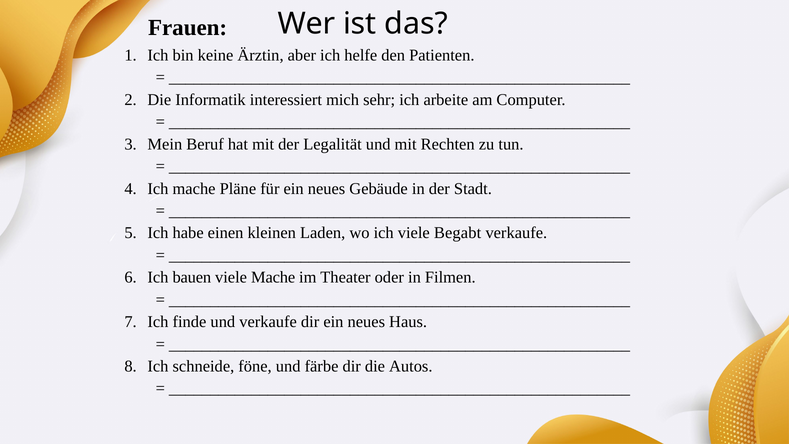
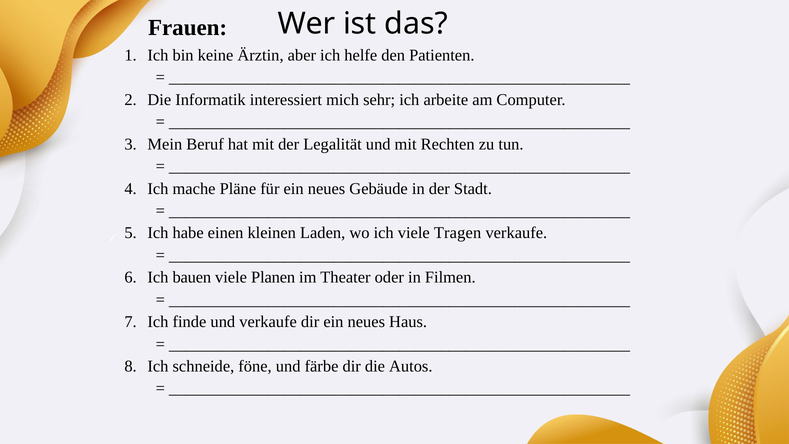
Begabt: Begabt -> Tragen (458, 233)
viele Mache: Mache -> Planen (273, 277)
